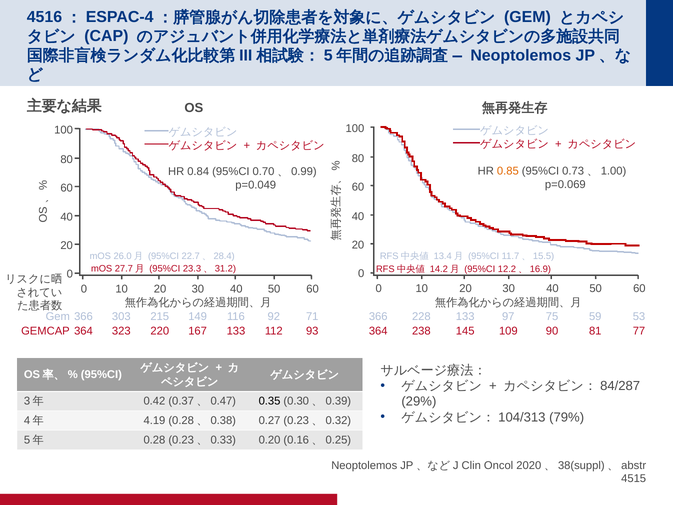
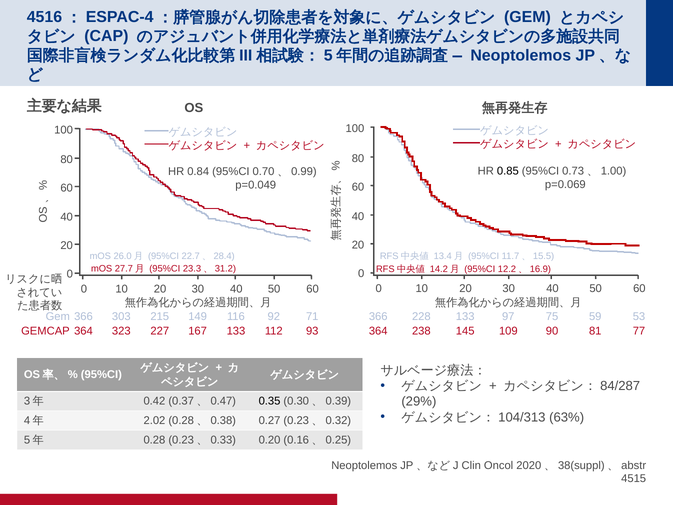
0.85 colour: orange -> black (508, 171)
220: 220 -> 227 (160, 331)
79%: 79% -> 63% (567, 417)
4.19: 4.19 -> 2.02 (154, 420)
